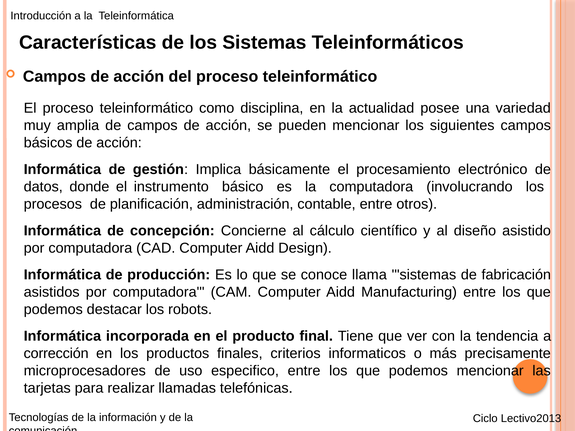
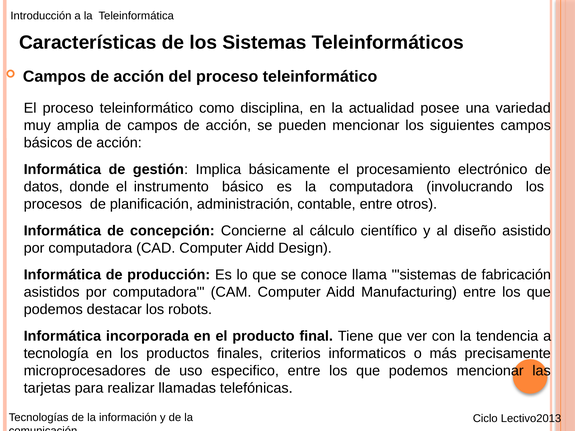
corrección: corrección -> tecnología (56, 354)
